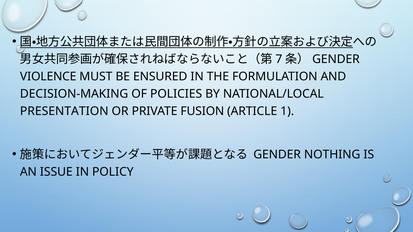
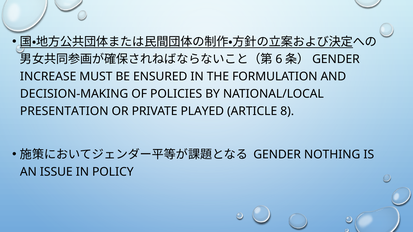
7: 7 -> 6 (279, 59)
VIOLENCE: VIOLENCE -> INCREASE (48, 77)
FUSION: FUSION -> PLAYED (202, 111)
1: 1 -> 8 (287, 111)
